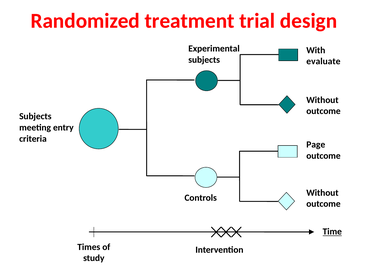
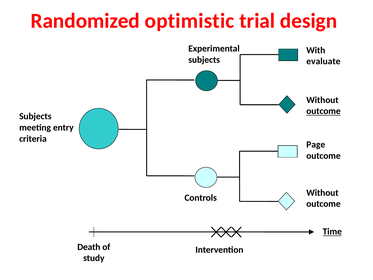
treatment: treatment -> optimistic (189, 21)
outcome underline: none -> present (323, 111)
Times: Times -> Death (89, 247)
